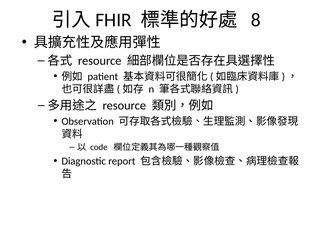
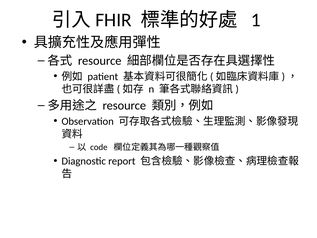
8: 8 -> 1 (256, 20)
